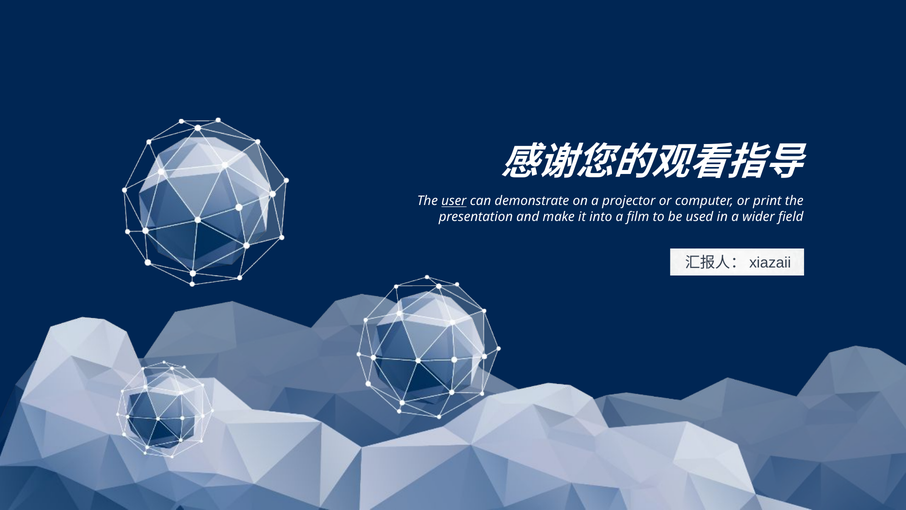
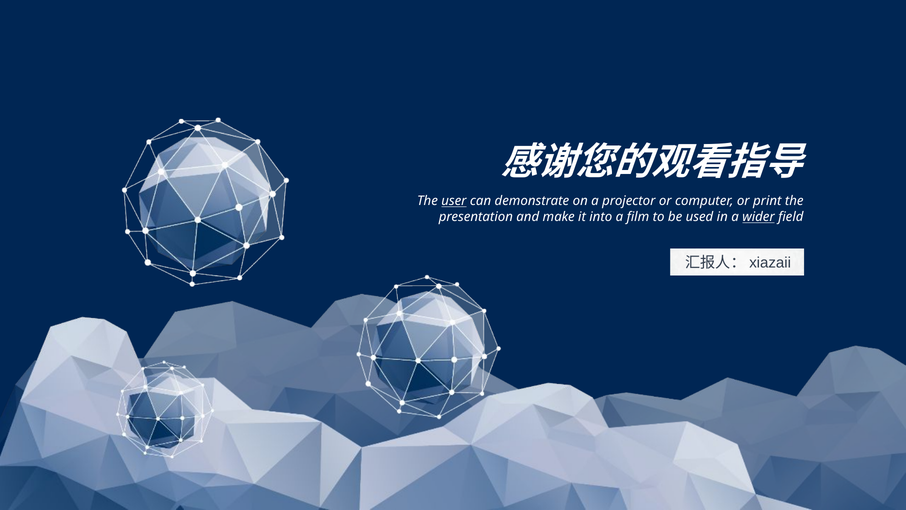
wider underline: none -> present (758, 217)
